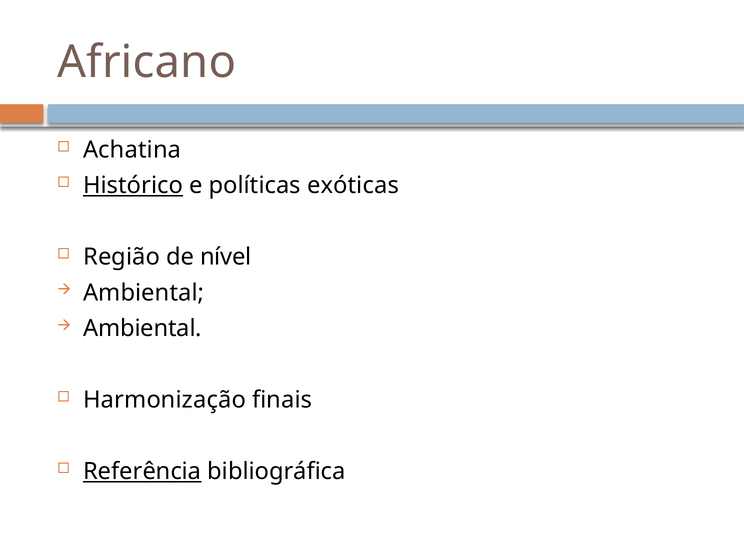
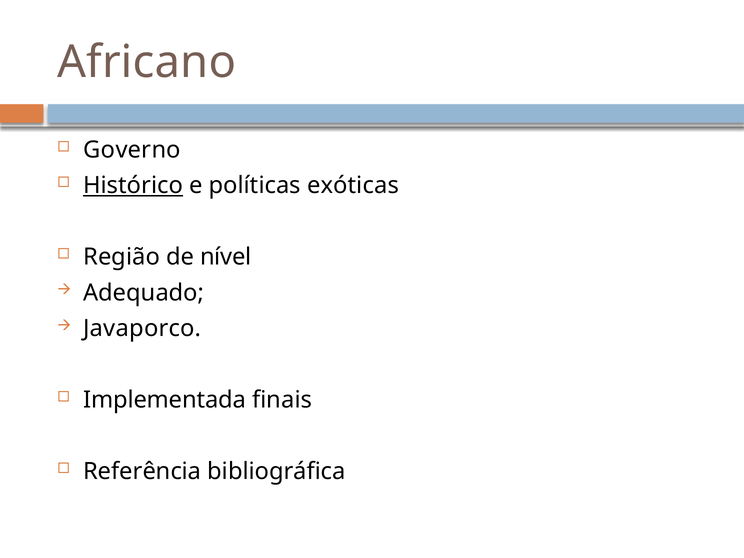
Achatina: Achatina -> Governo (132, 150)
Ambiental: Ambiental -> Adequado (144, 293)
Ambiental: Ambiental -> Javaporco (142, 328)
Harmonização: Harmonização -> Implementada (165, 400)
Referência underline: present -> none (142, 471)
